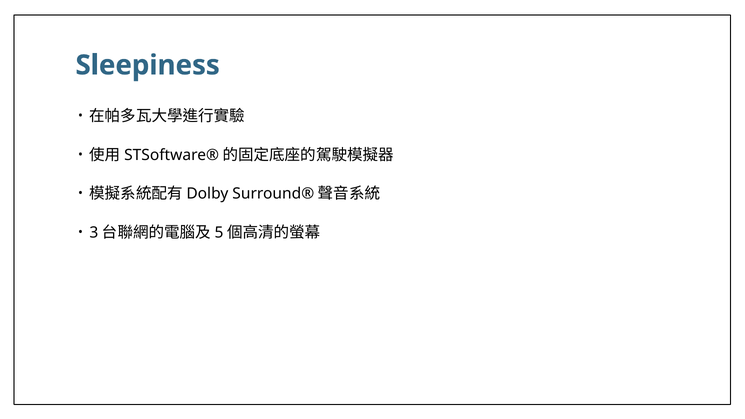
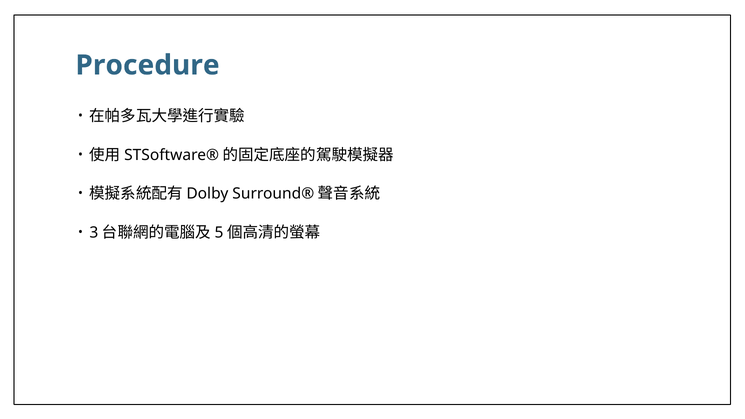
Sleepiness: Sleepiness -> Procedure (148, 65)
